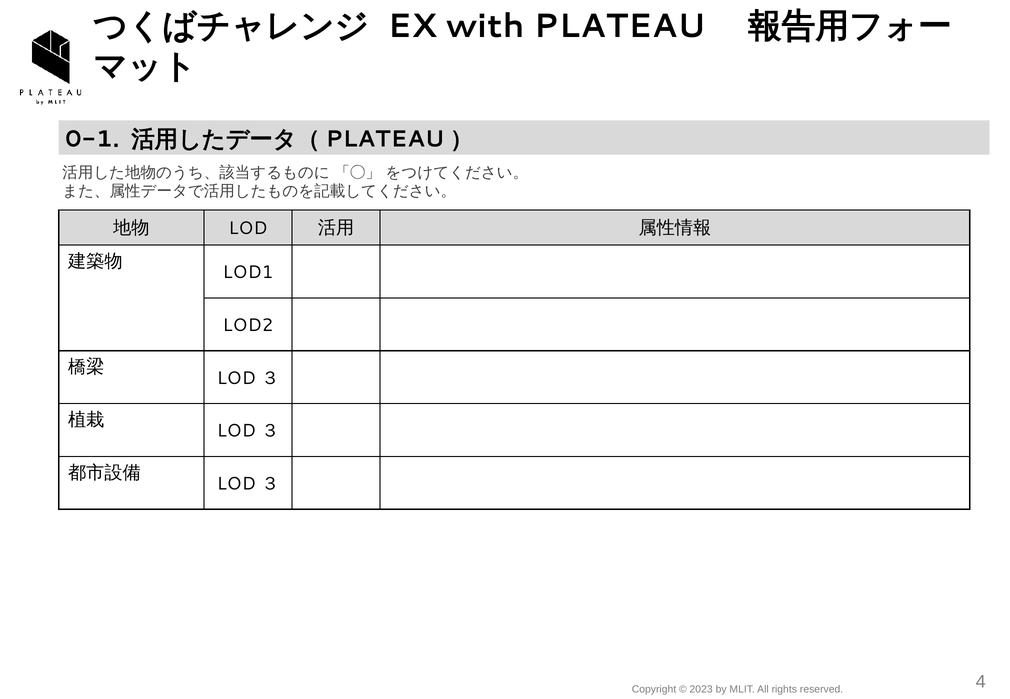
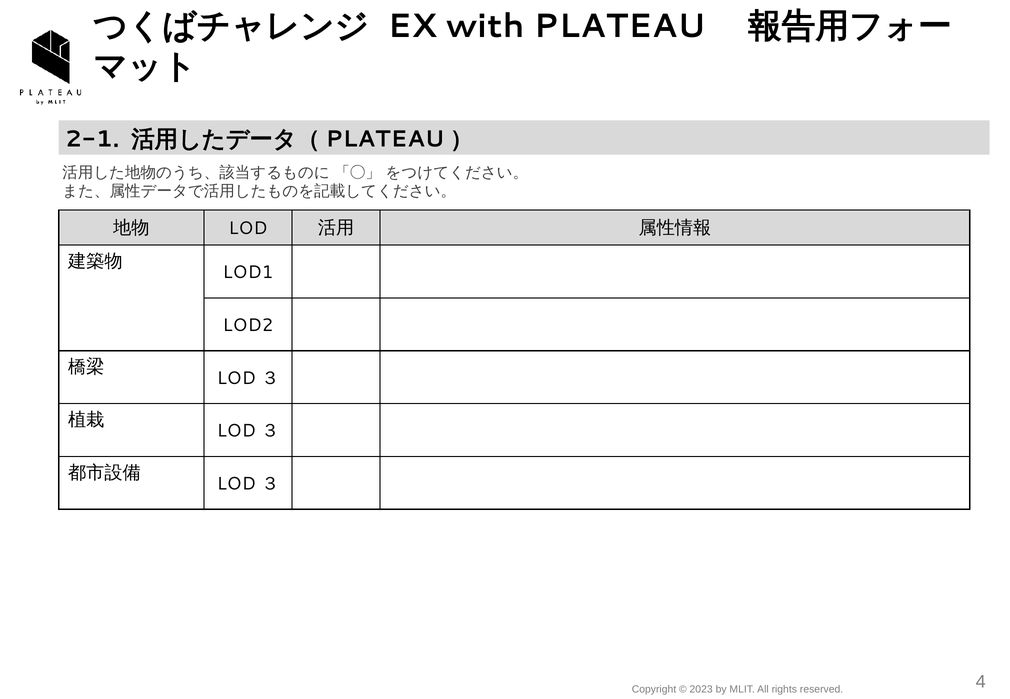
0-1: 0-1 -> 2-1 (92, 139)
